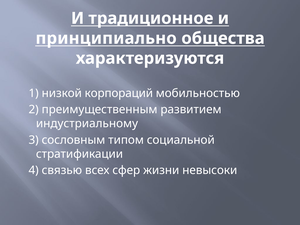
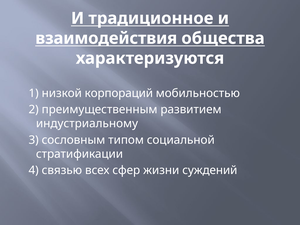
принципиально: принципиально -> взаимодействия (106, 38)
невысоки: невысоки -> суждений (210, 170)
